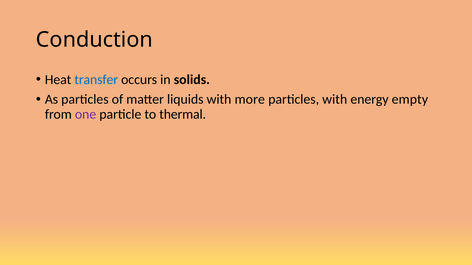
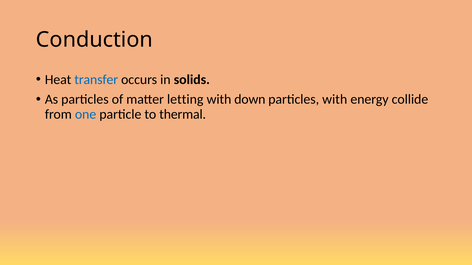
liquids: liquids -> letting (185, 100)
more: more -> down (250, 100)
empty: empty -> collide (410, 100)
one colour: purple -> blue (86, 114)
